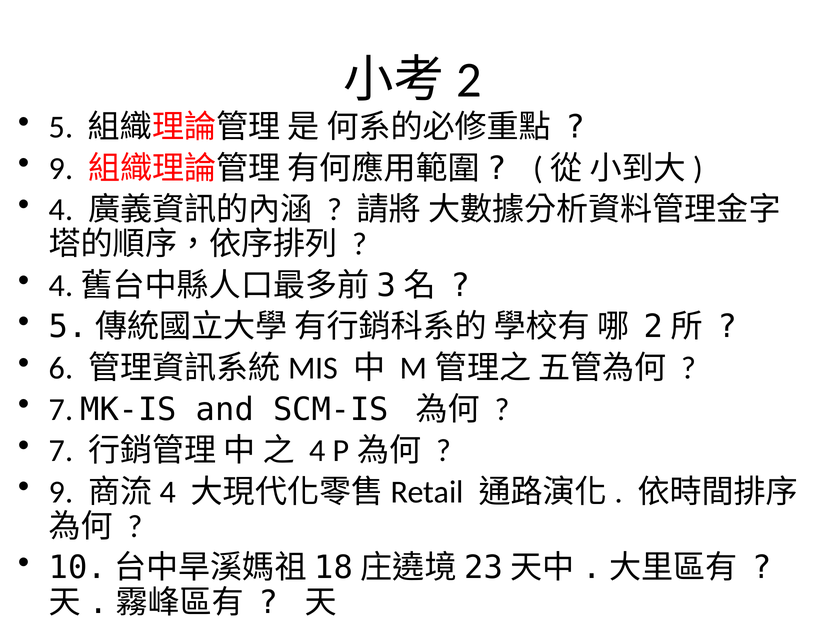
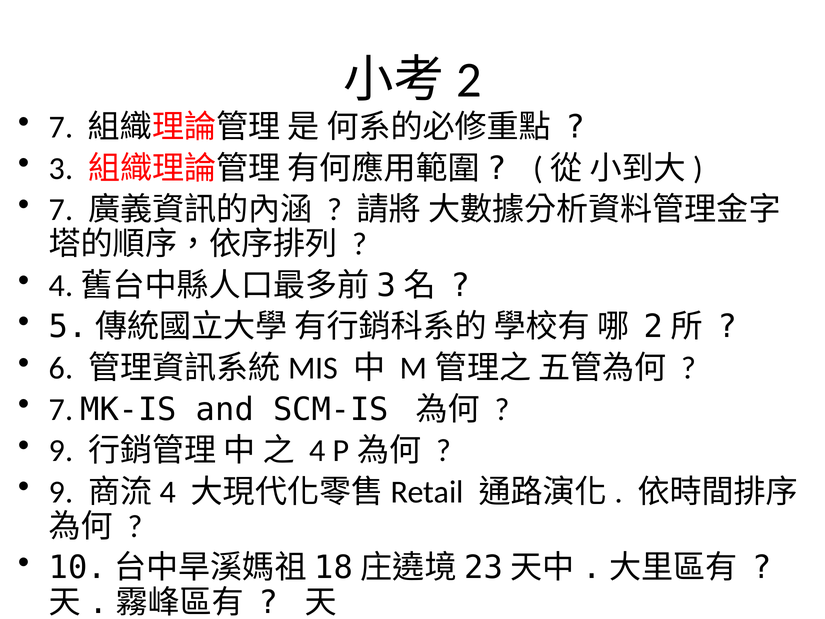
5: 5 -> 7 (61, 127)
9: 9 -> 3 (61, 168)
4: 4 -> 7 (61, 210)
7: 7 -> 9 (61, 451)
